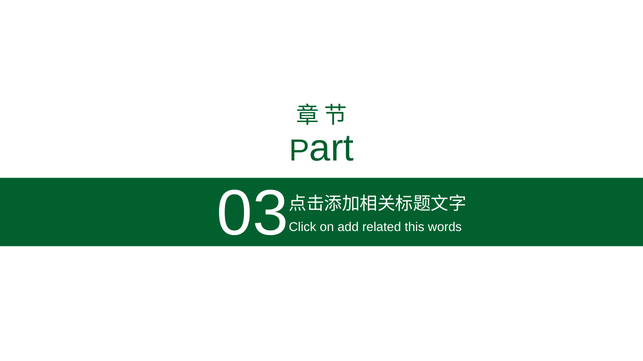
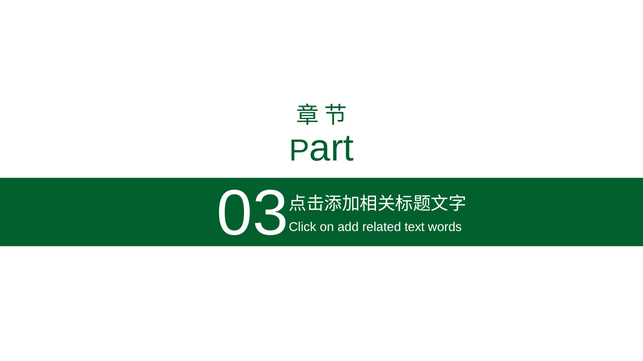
this: this -> text (415, 228)
